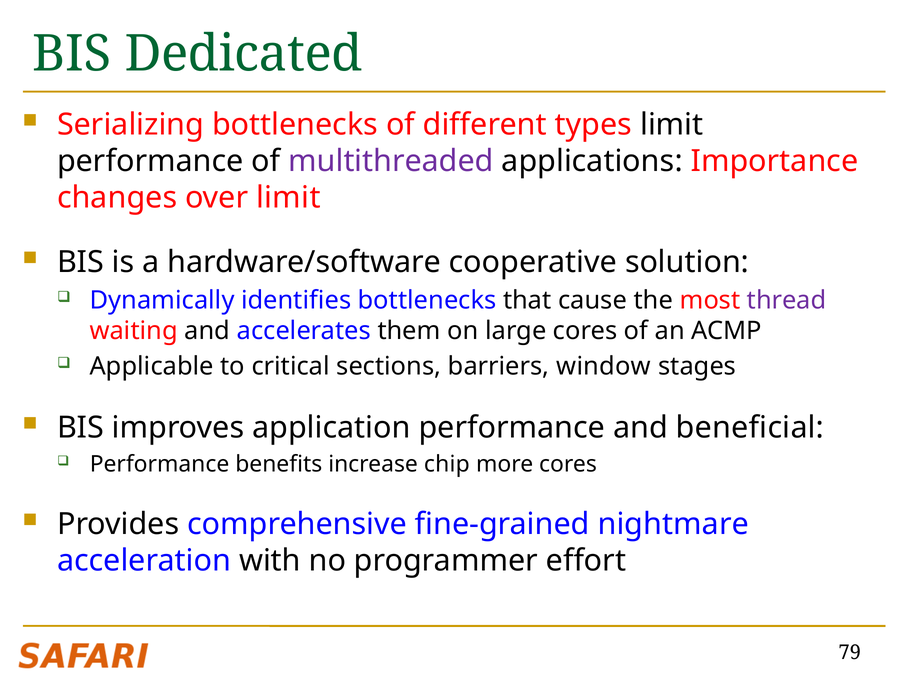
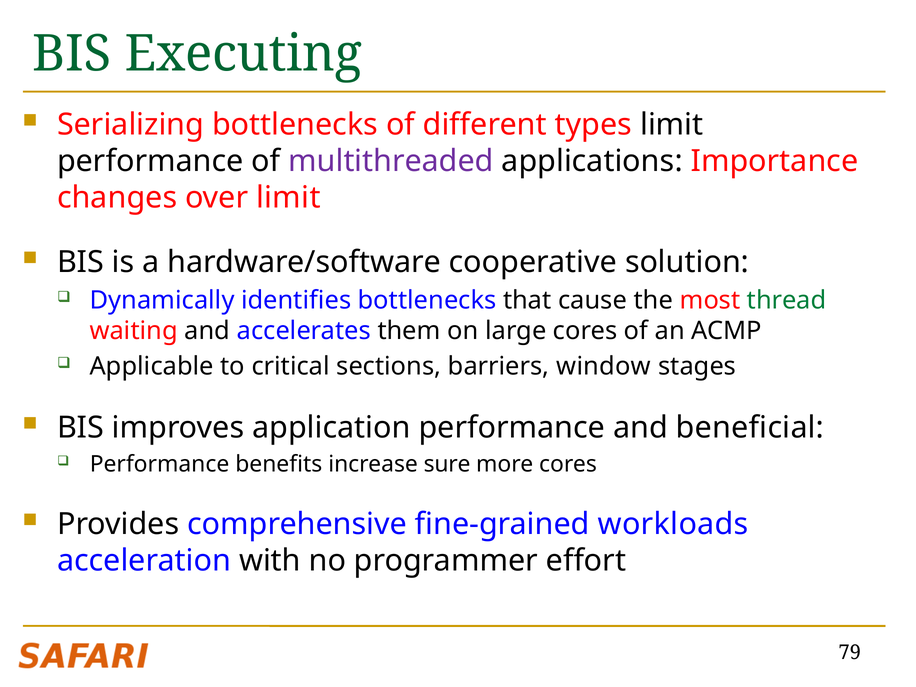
Dedicated: Dedicated -> Executing (243, 54)
thread colour: purple -> green (787, 300)
chip: chip -> sure (447, 464)
nightmare: nightmare -> workloads (673, 524)
